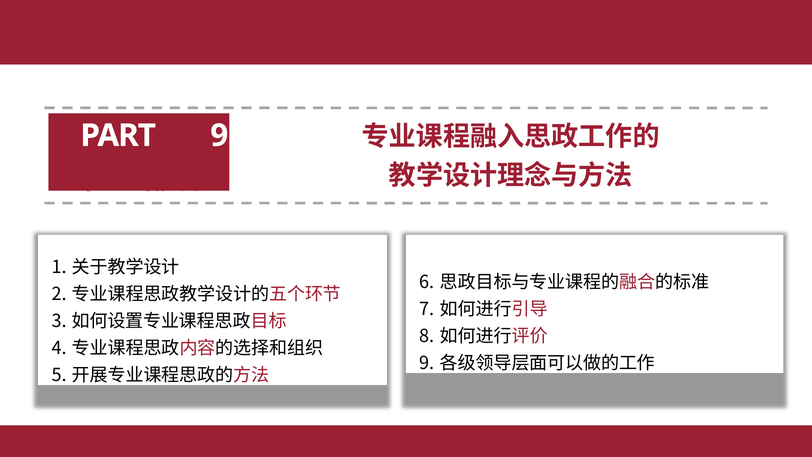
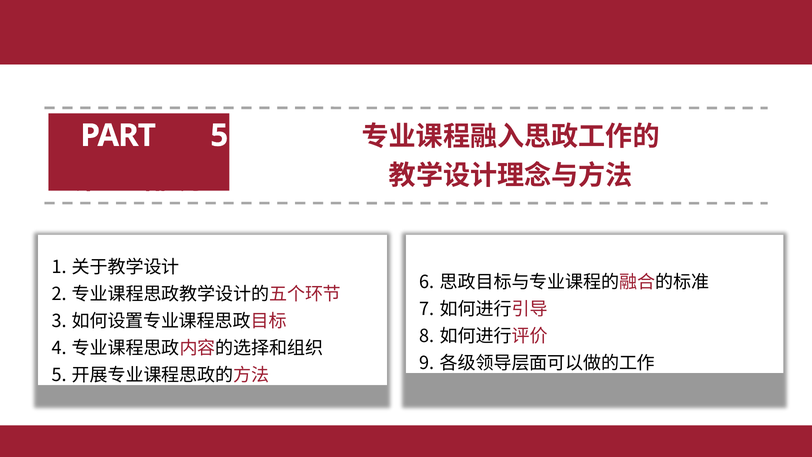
PART 9: 9 -> 5 (219, 135)
